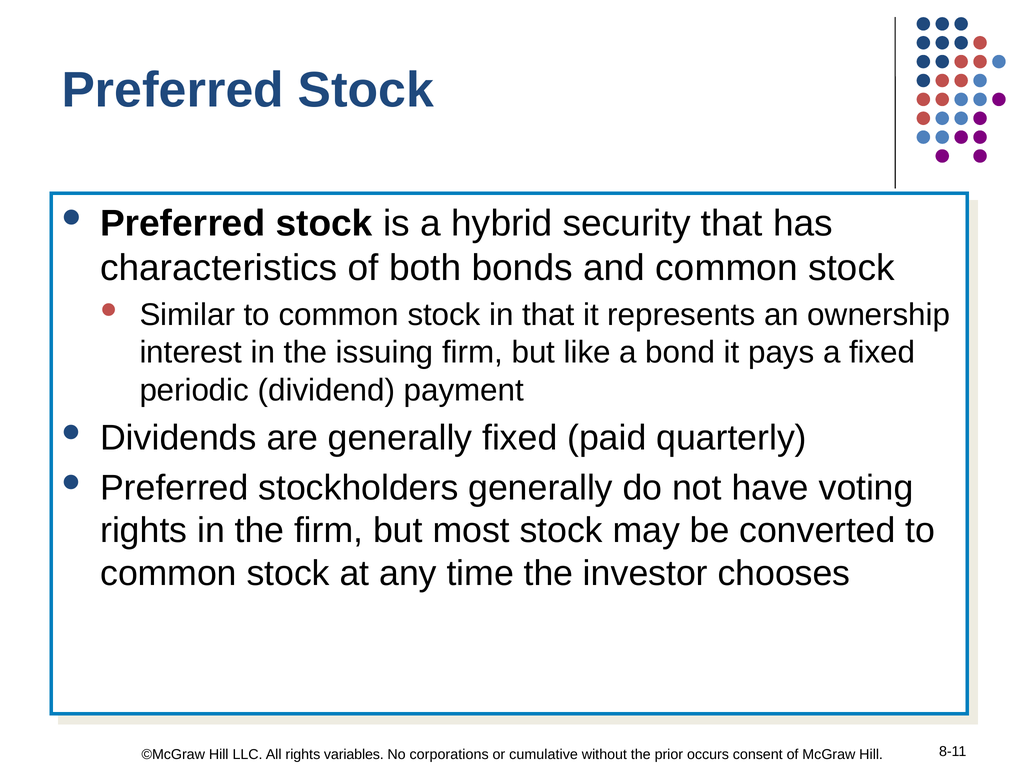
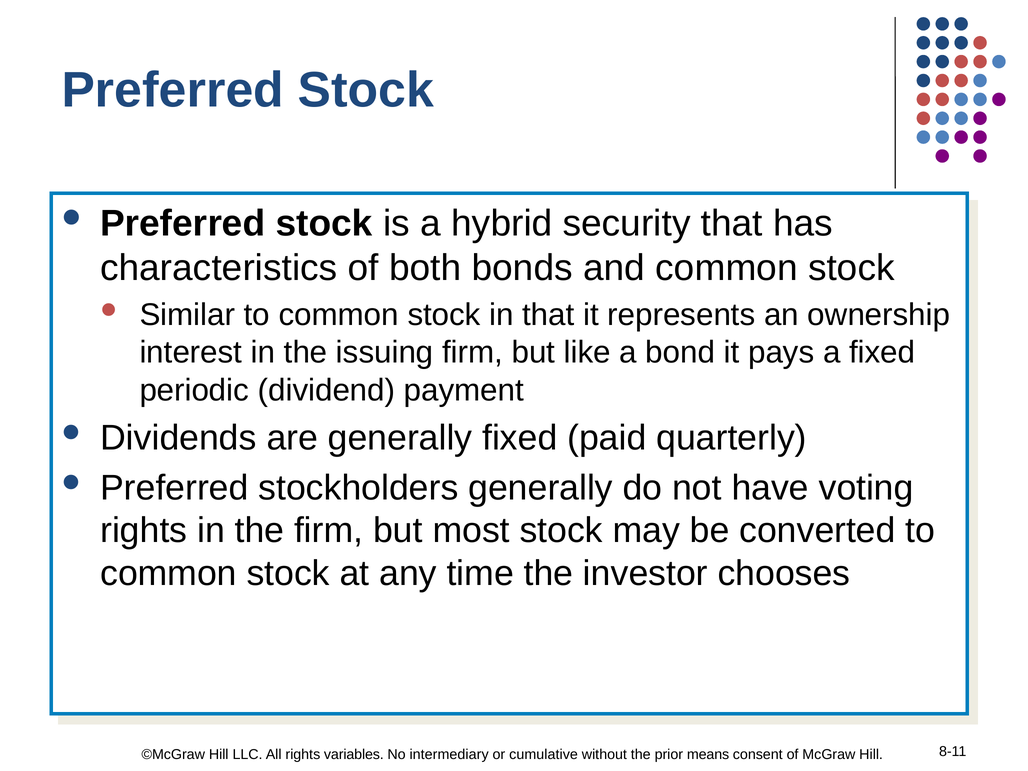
corporations: corporations -> intermediary (449, 755)
occurs: occurs -> means (708, 755)
